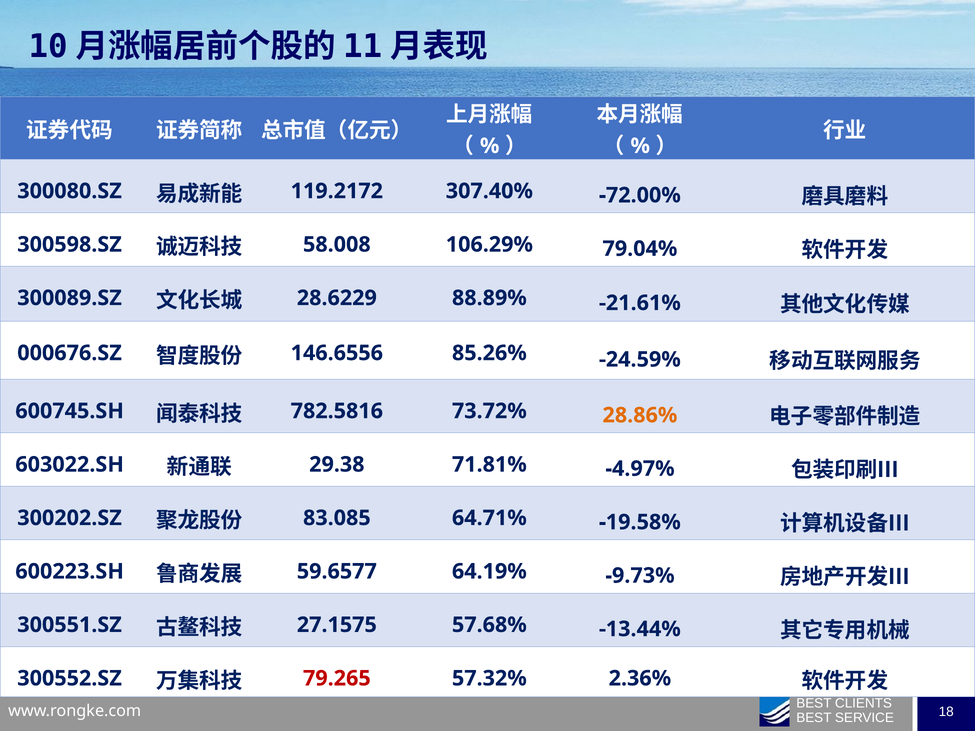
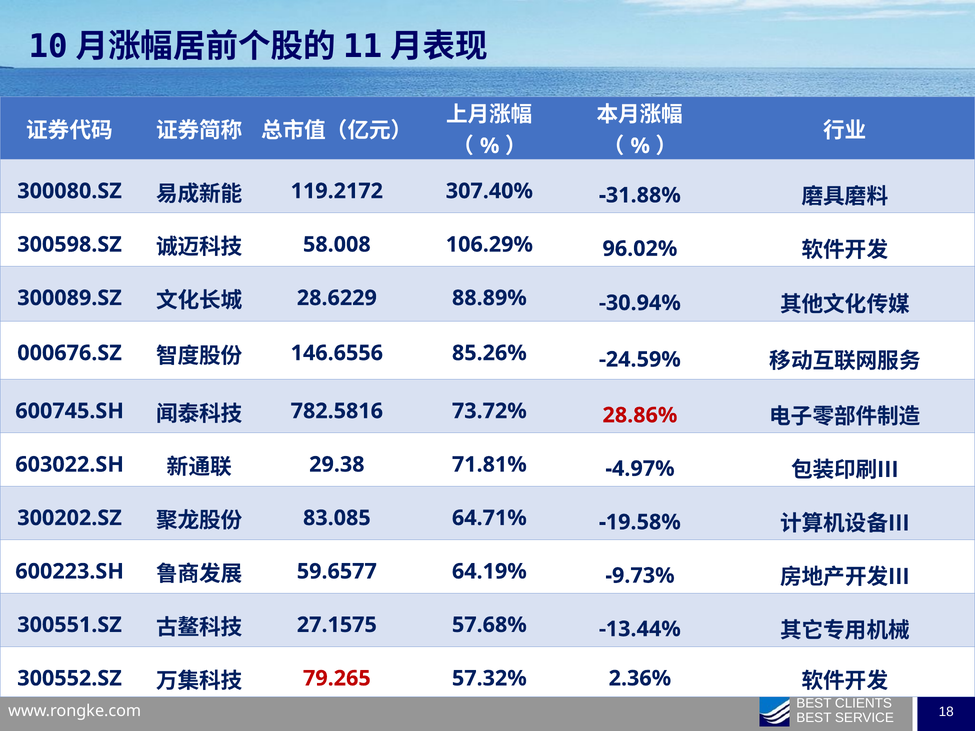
-72.00%: -72.00% -> -31.88% (640, 195)
79.04%: 79.04% -> 96.02% (640, 249)
-21.61%: -21.61% -> -30.94% (640, 303)
28.86% colour: orange -> red (640, 415)
